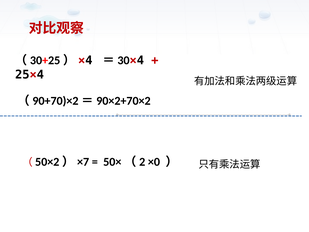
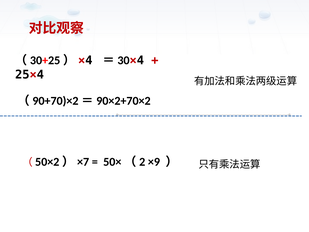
×0: ×0 -> ×9 (154, 162)
